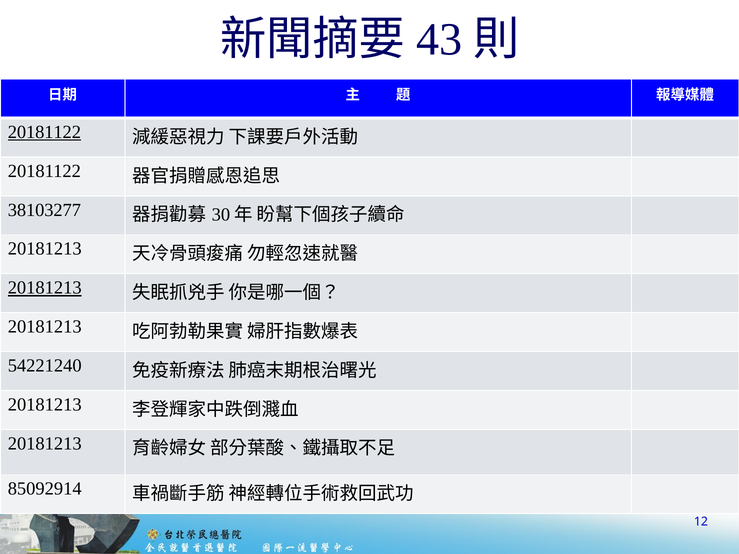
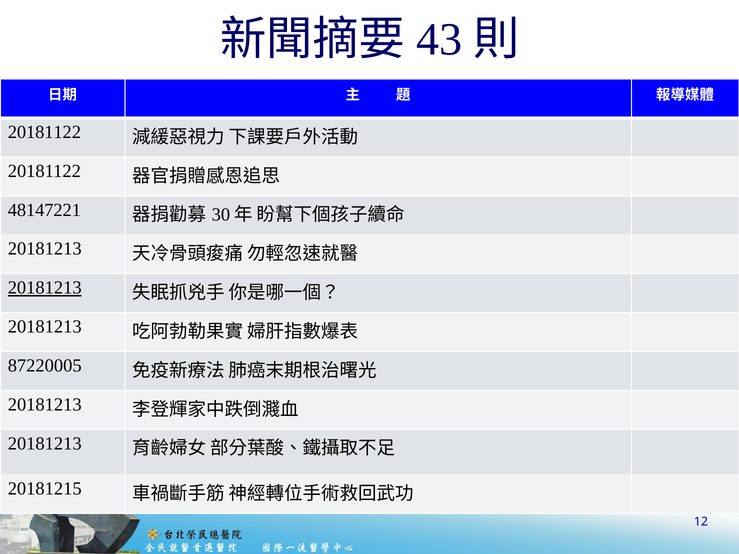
20181122 underline: present -> none (44, 132)
38103277: 38103277 -> 48147221 (44, 210)
54221240: 54221240 -> 87220005 (45, 366)
85092914: 85092914 -> 20181215 (45, 489)
